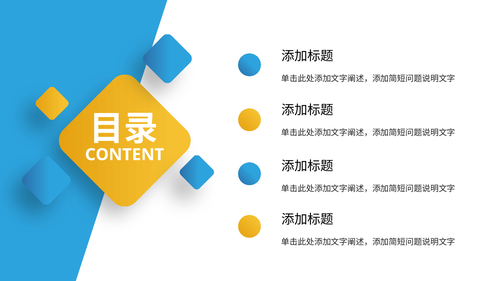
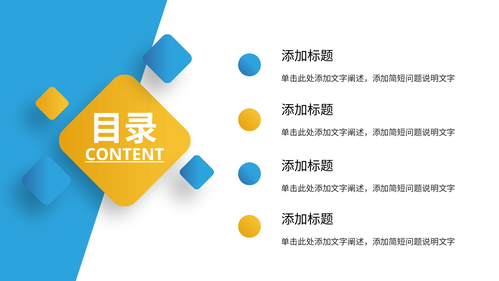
CONTENT underline: none -> present (125, 154)
